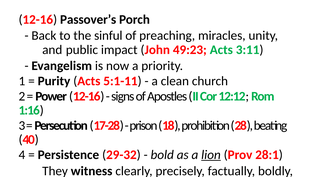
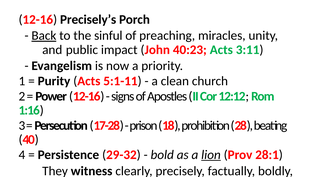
Passover’s: Passover’s -> Precisely’s (88, 20)
Back underline: none -> present (44, 36)
49:23: 49:23 -> 40:23 (190, 50)
